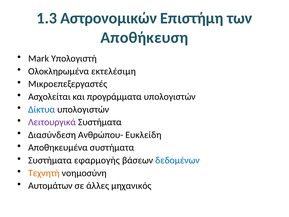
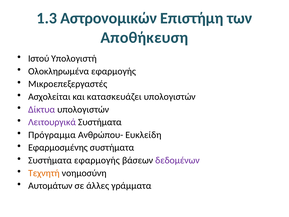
Mark: Mark -> Ιστού (39, 58)
Ολοκληρωμένα εκτελέσιμη: εκτελέσιμη -> εφαρμογής (114, 71)
προγράμματα: προγράμματα -> κατασκευάζει (114, 97)
Δίκτυα colour: blue -> purple (42, 109)
Διασύνδεση: Διασύνδεση -> Πρόγραμμα (52, 135)
Αποθηκευμένα: Αποθηκευμένα -> Εφαρμοσμένης (58, 147)
δεδομένων colour: blue -> purple (177, 160)
μηχανικός: μηχανικός -> γράμματα (131, 186)
